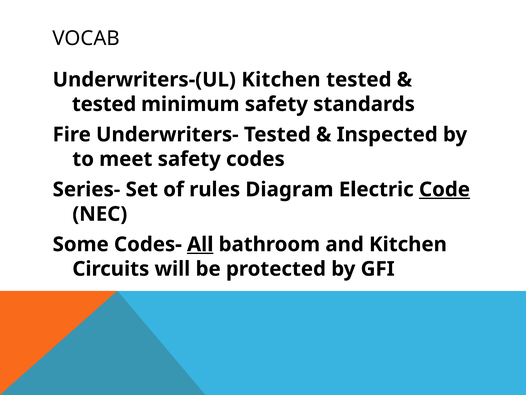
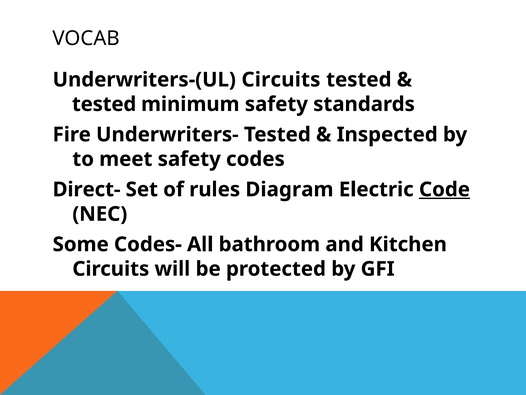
Underwriters-(UL Kitchen: Kitchen -> Circuits (281, 80)
Series-: Series- -> Direct- (87, 189)
All underline: present -> none (200, 244)
